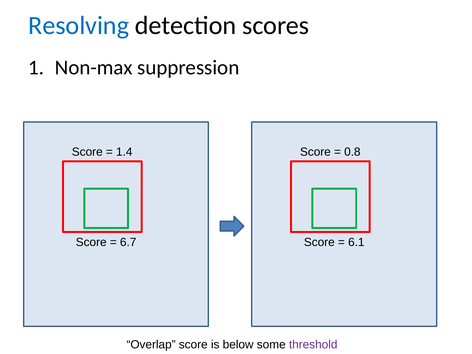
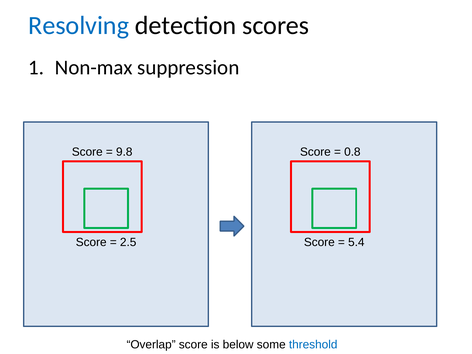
1.4: 1.4 -> 9.8 (124, 152)
6.7: 6.7 -> 2.5 (128, 242)
6.1: 6.1 -> 5.4 (356, 242)
threshold colour: purple -> blue (313, 345)
